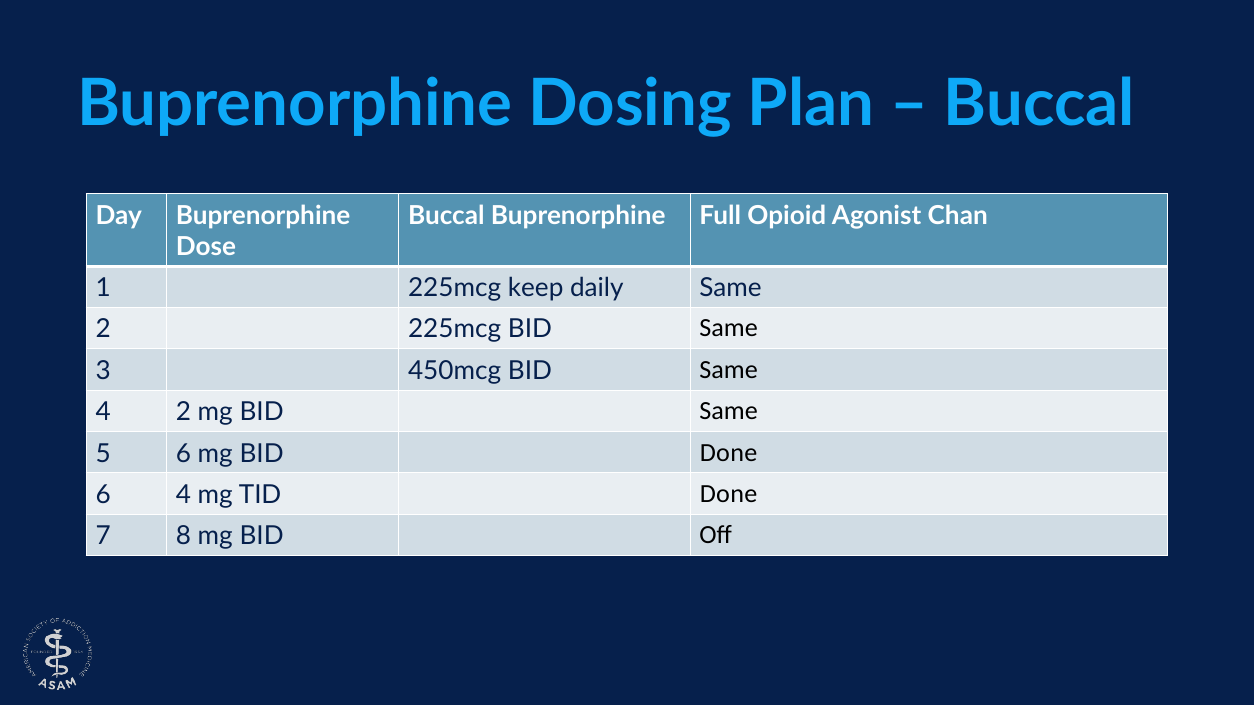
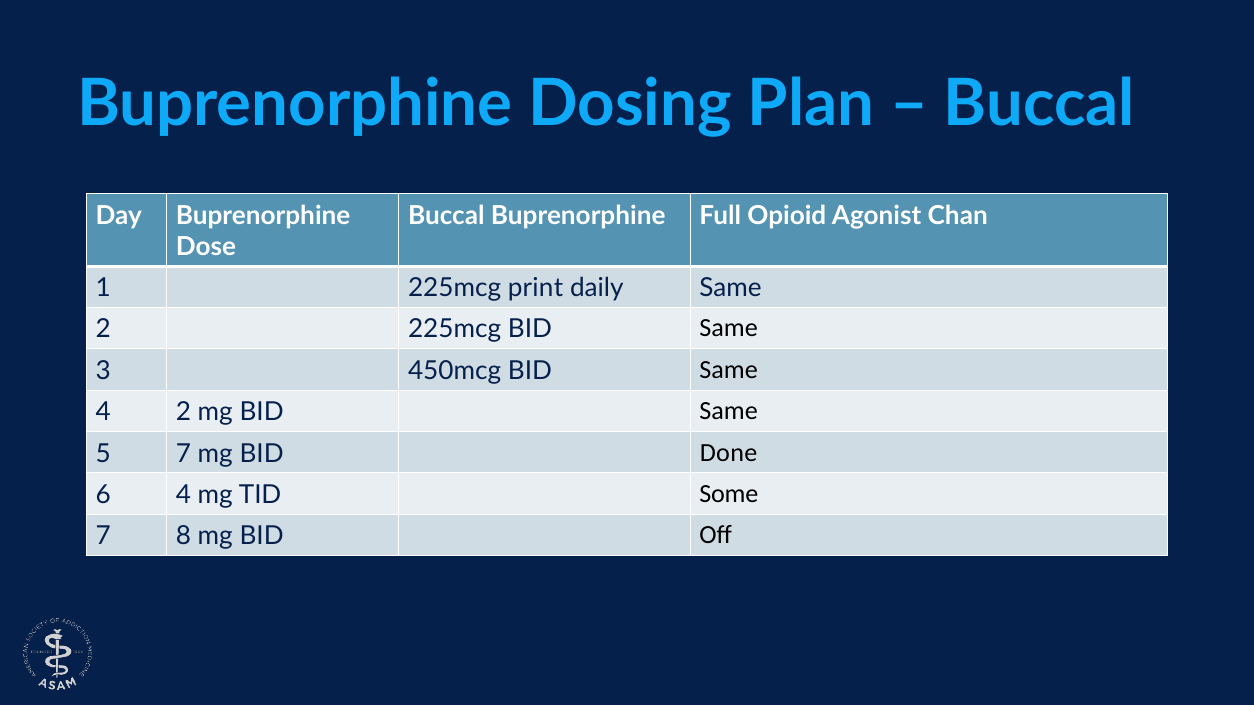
keep: keep -> print (536, 288)
5 6: 6 -> 7 (183, 454)
TID Done: Done -> Some (729, 494)
